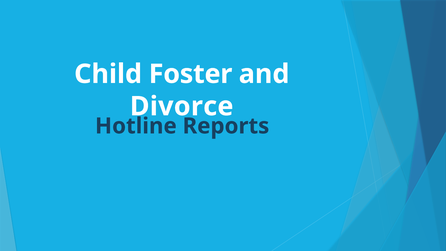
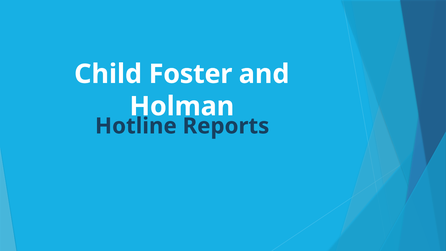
Divorce: Divorce -> Holman (182, 106)
